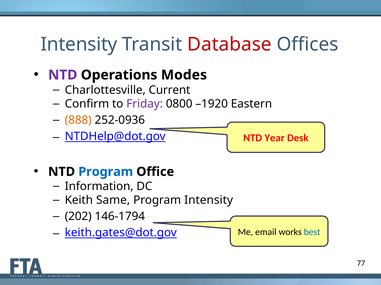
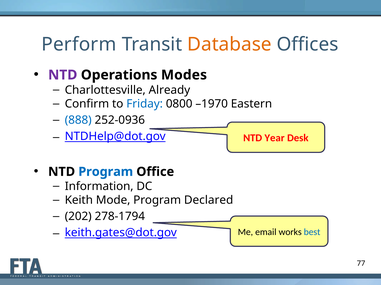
Intensity: Intensity -> Perform (79, 44)
Database colour: red -> orange (229, 44)
Current: Current -> Already (169, 90)
Friday colour: purple -> blue (145, 104)
–1920: –1920 -> –1970 (212, 104)
888 colour: orange -> blue (78, 120)
Same: Same -> Mode (113, 201)
Program Intensity: Intensity -> Declared (209, 201)
146-1794: 146-1794 -> 278-1794 (120, 217)
